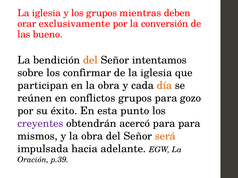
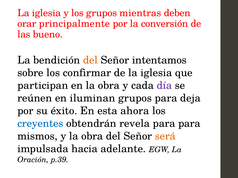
exclusivamente: exclusivamente -> principalmente (74, 24)
día colour: orange -> purple (164, 86)
conflictos: conflictos -> iluminan (92, 98)
gozo: gozo -> deja (190, 98)
punto: punto -> ahora (135, 111)
creyentes colour: purple -> blue (40, 124)
acercó: acercó -> revela (135, 124)
